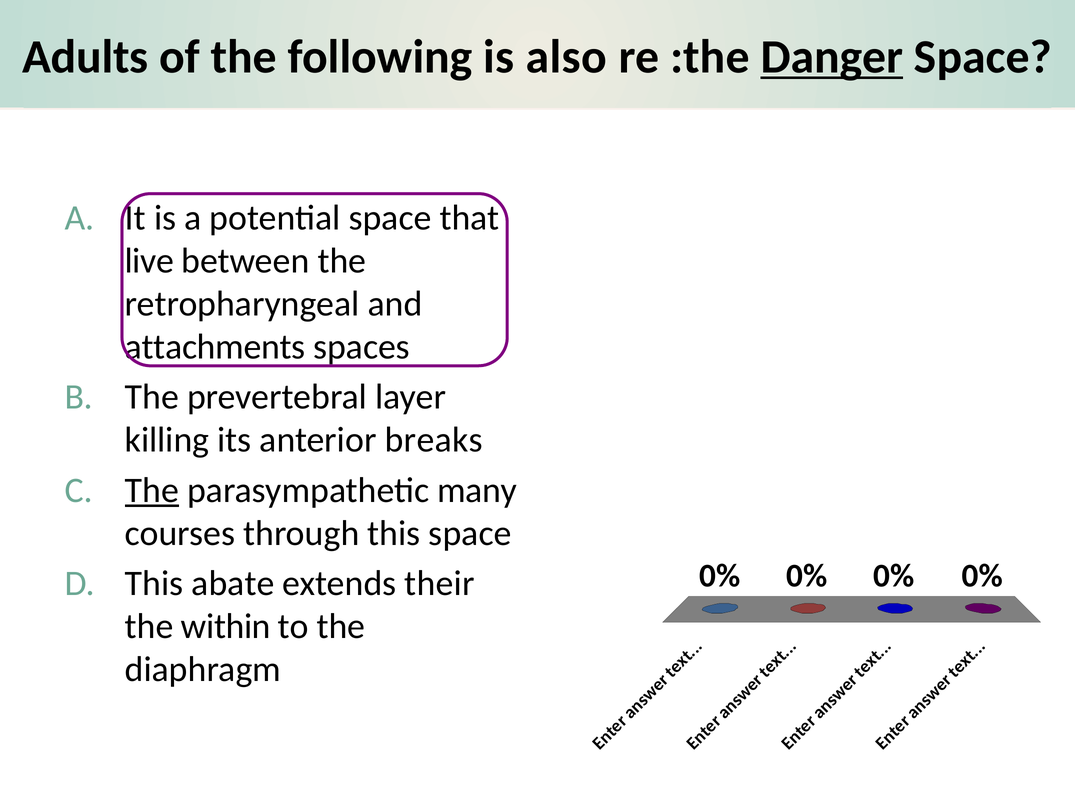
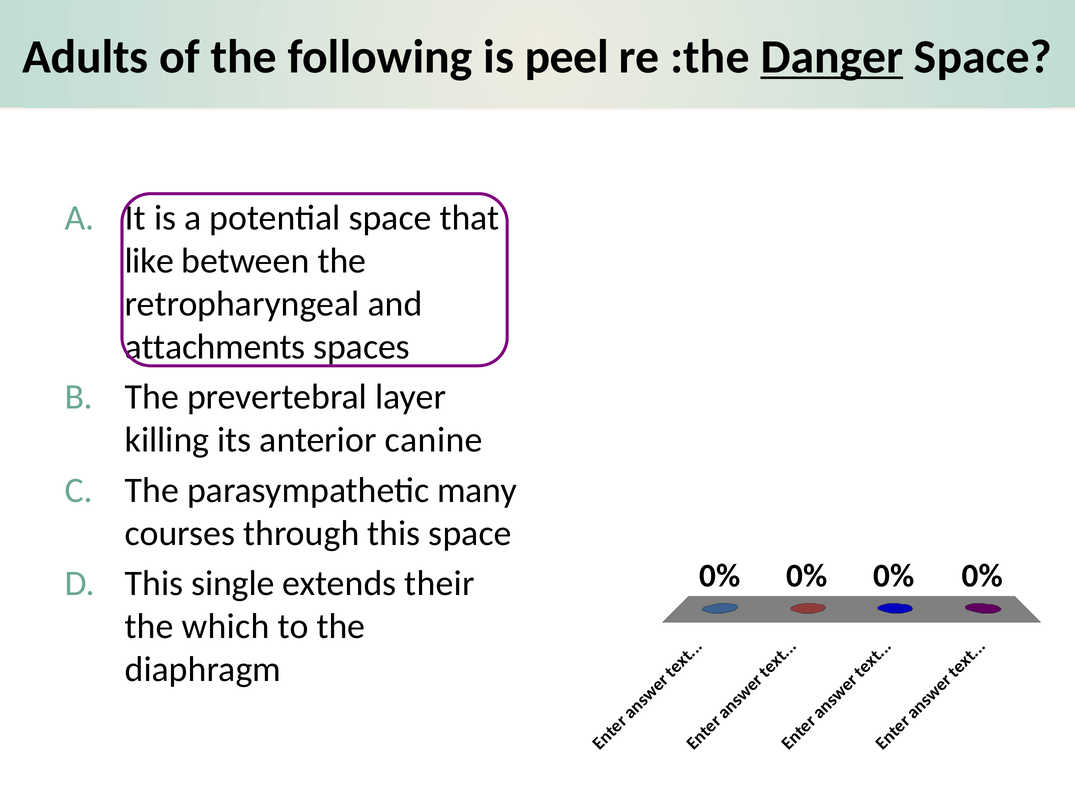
also: also -> peel (567, 57)
live: live -> like (149, 261)
breaks: breaks -> canine (434, 440)
The underline: present -> none (152, 490)
abate: abate -> single (233, 583)
within: within -> which (226, 626)
